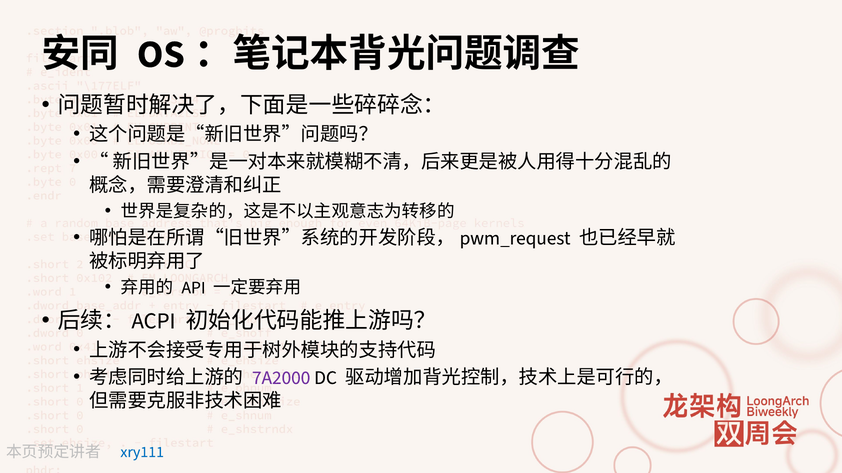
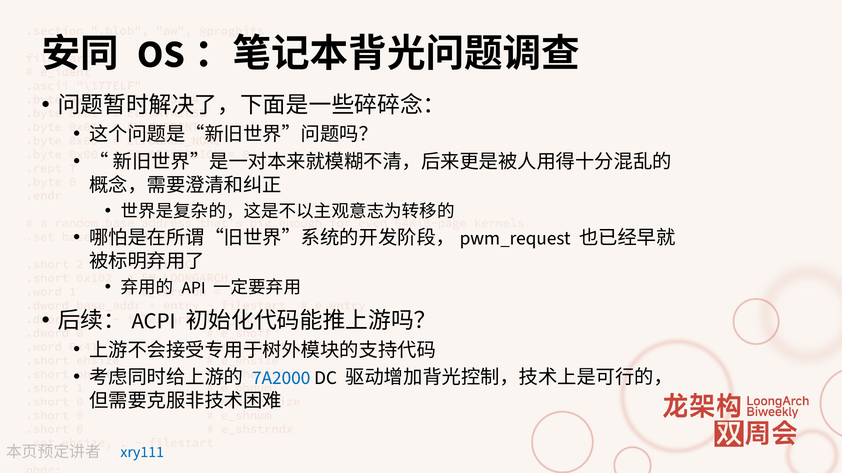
7A2000 colour: purple -> blue (281, 378)
